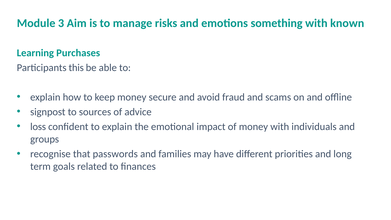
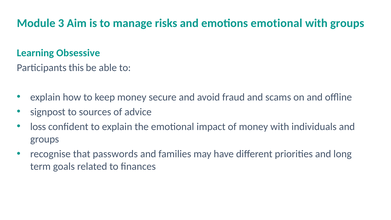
emotions something: something -> emotional (277, 23)
with known: known -> groups (347, 23)
Purchases: Purchases -> Obsessive (78, 53)
